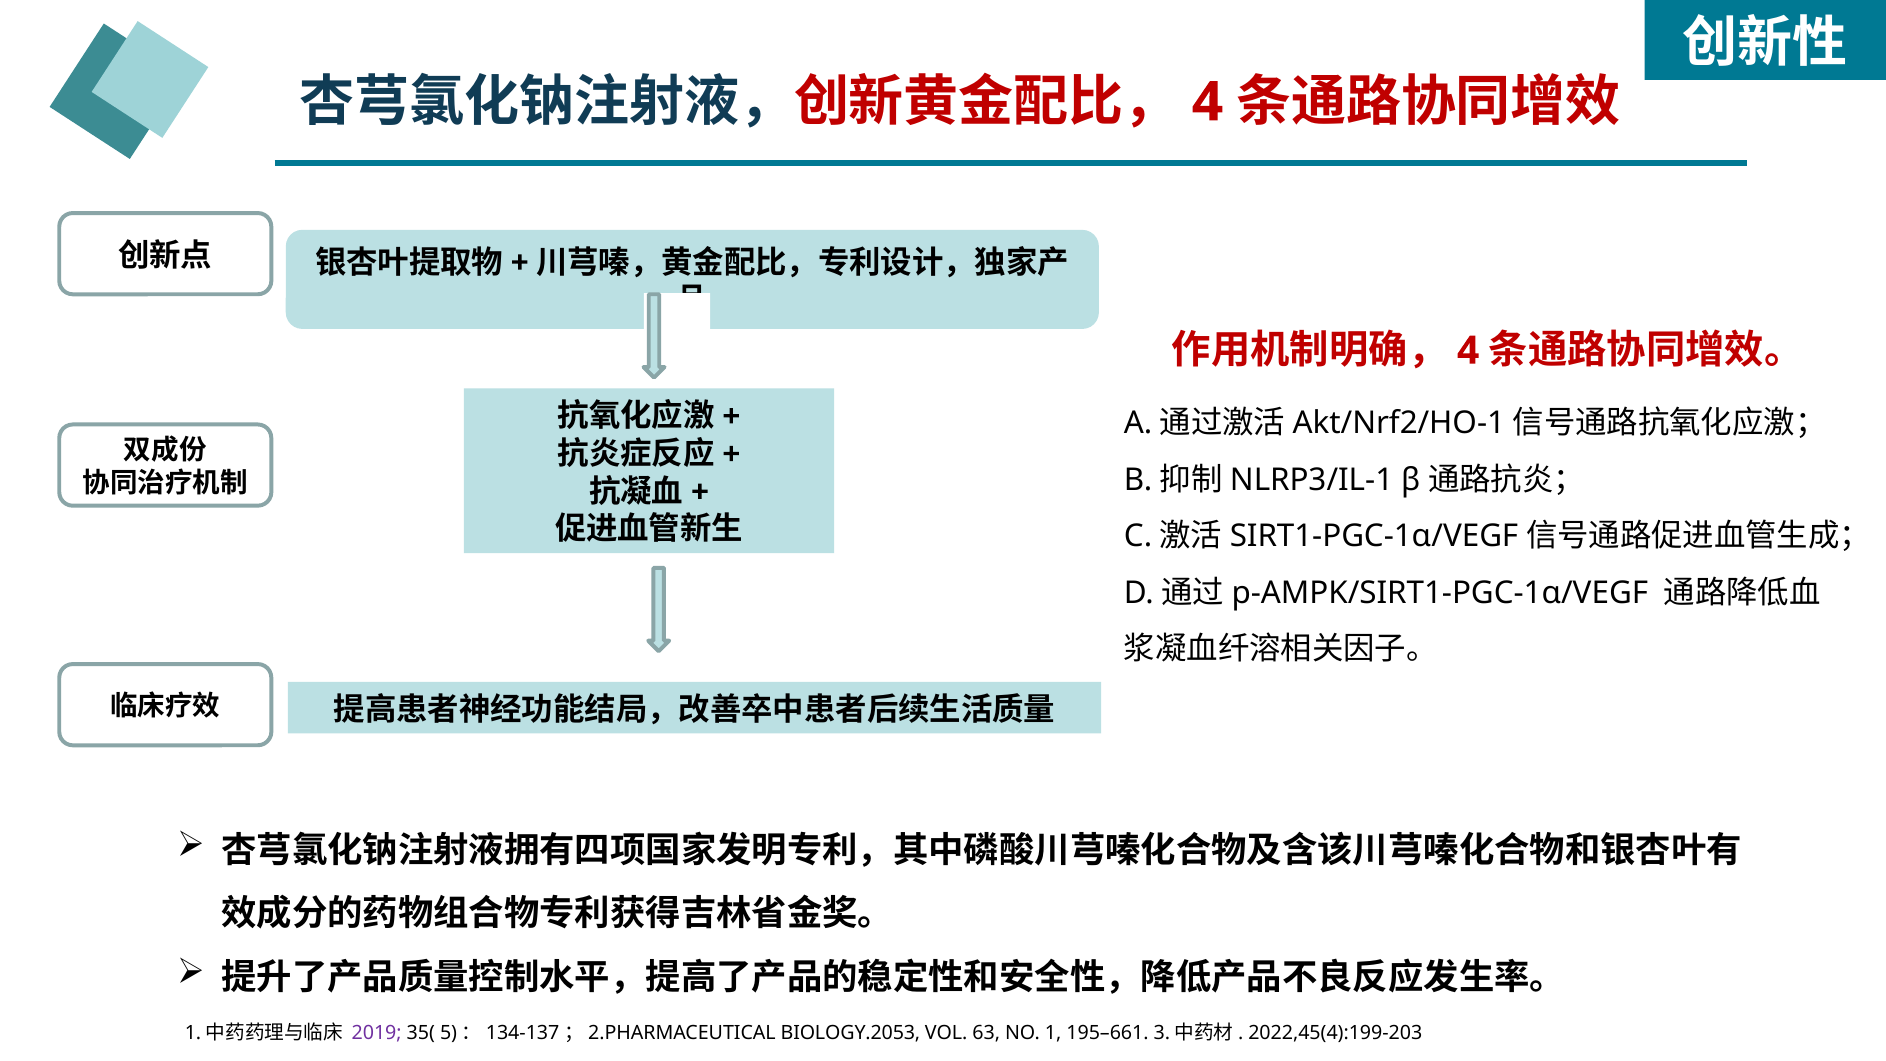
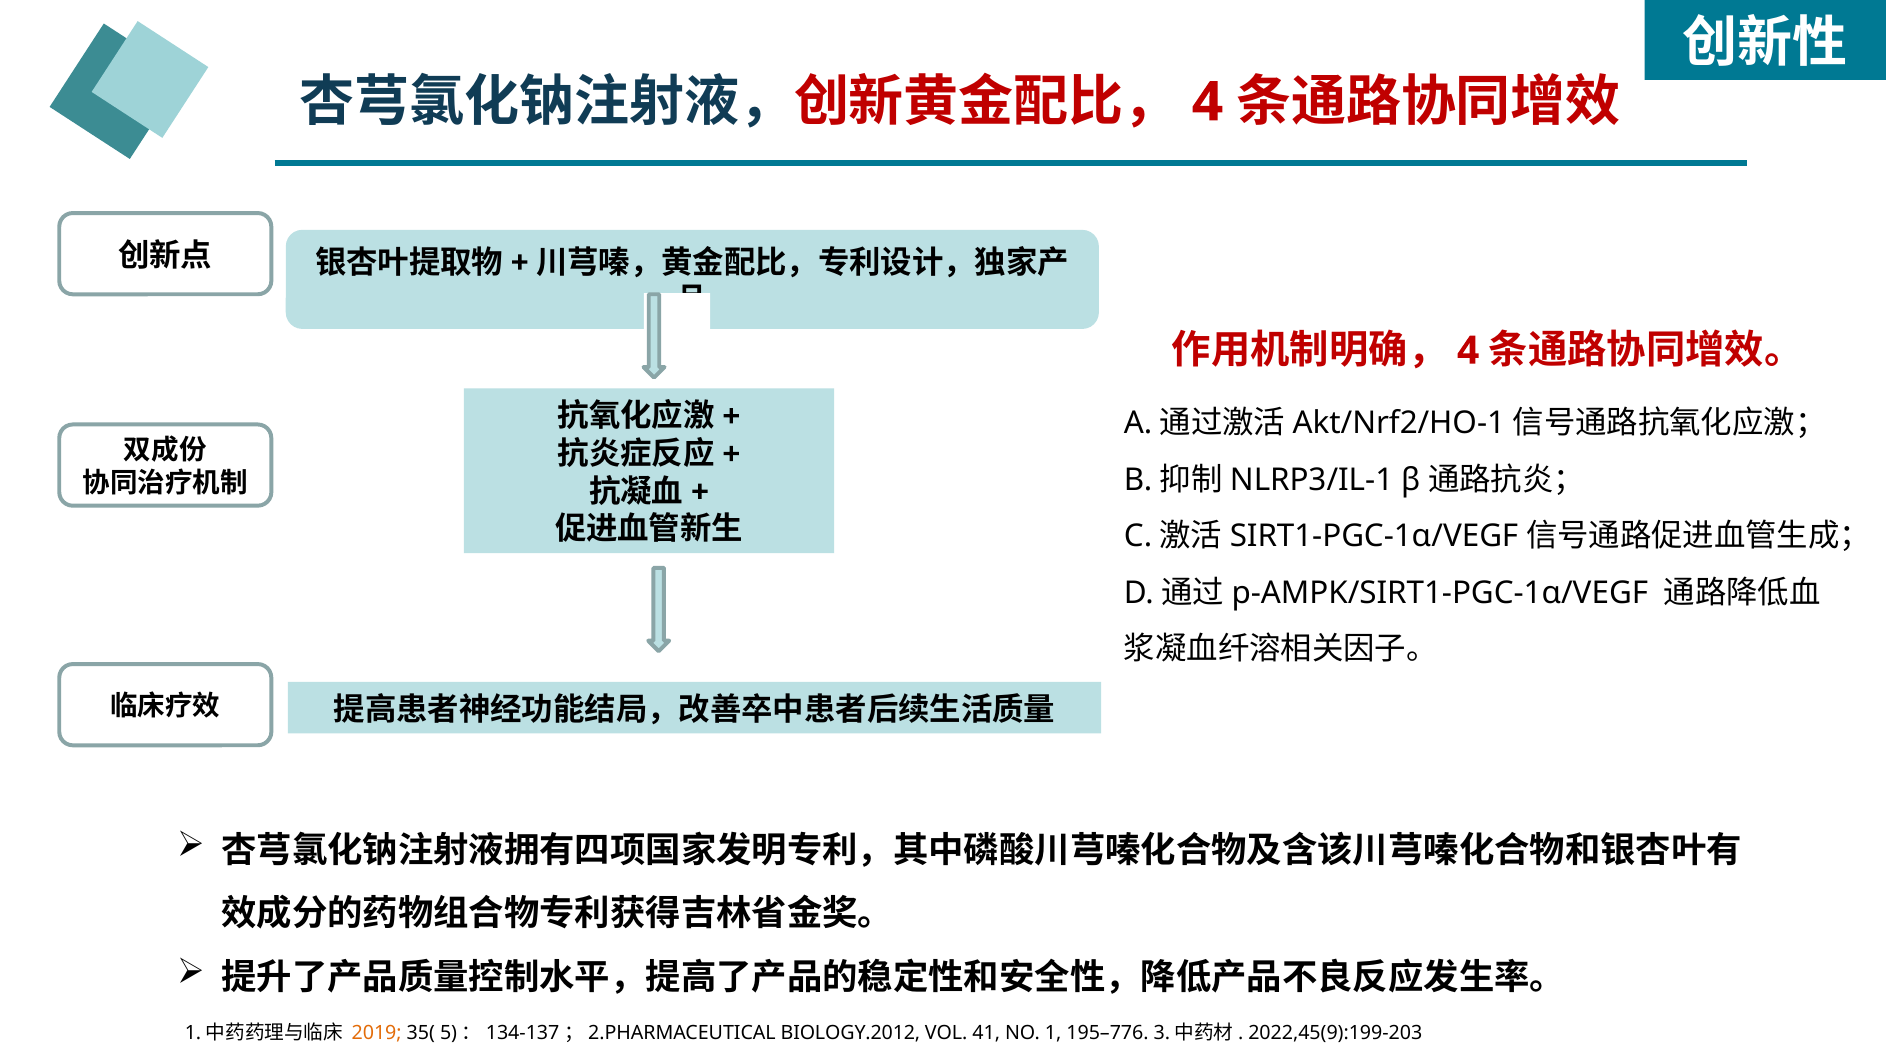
2019 colour: purple -> orange (377, 1033)
BIOLOGY.2053: BIOLOGY.2053 -> BIOLOGY.2012 (850, 1033)
63: 63 -> 41 (986, 1033)
195–661: 195–661 -> 195–776 (1108, 1033)
2022,45(4):199-203: 2022,45(4):199-203 -> 2022,45(9):199-203 (1335, 1033)
